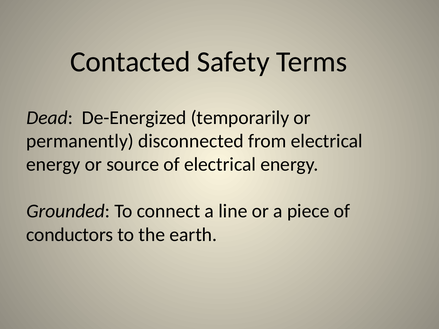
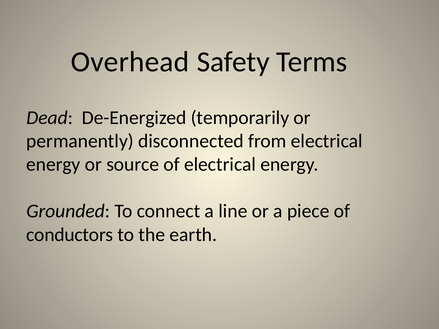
Contacted: Contacted -> Overhead (130, 62)
